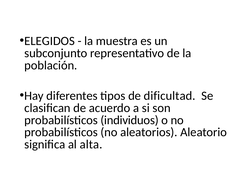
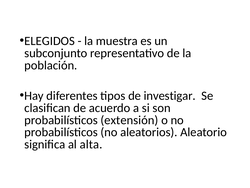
dificultad: dificultad -> investigar (170, 95)
individuos: individuos -> extensión (129, 120)
